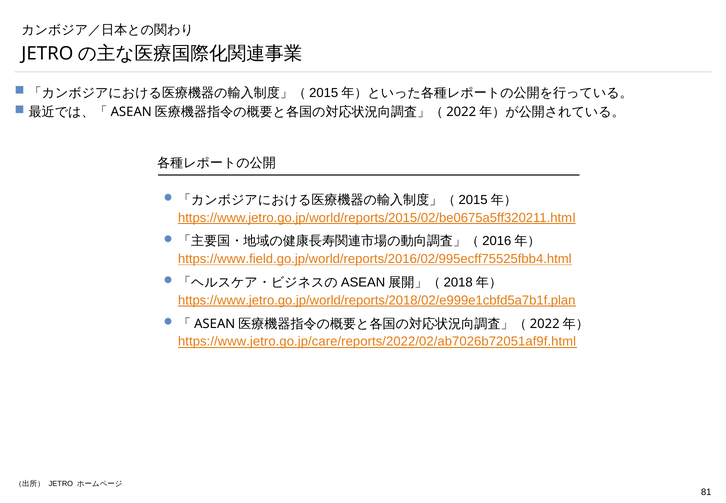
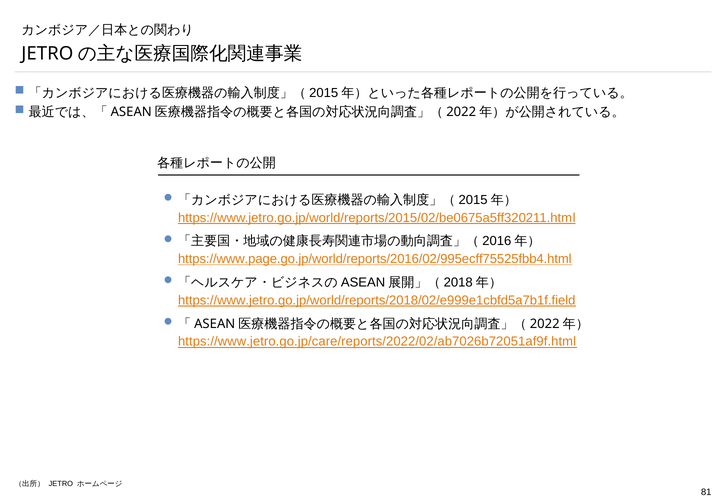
https://www.field.go.jp/world/reports/2016/02/995ecff75525fbb4.html: https://www.field.go.jp/world/reports/2016/02/995ecff75525fbb4.html -> https://www.page.go.jp/world/reports/2016/02/995ecff75525fbb4.html (375, 259)
https://www.jetro.go.jp/world/reports/2018/02/e999e1cbfd5a7b1f.plan: https://www.jetro.go.jp/world/reports/2018/02/e999e1cbfd5a7b1f.plan -> https://www.jetro.go.jp/world/reports/2018/02/e999e1cbfd5a7b1f.field (377, 300)
